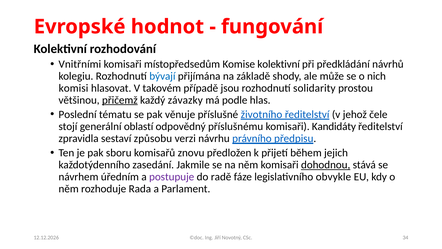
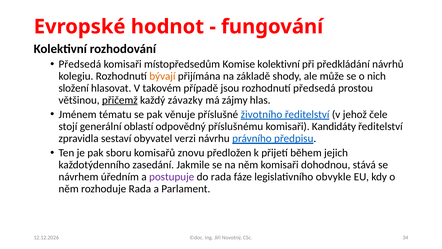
Vnitřními: Vnitřními -> Předsedá (80, 64)
bývají colour: blue -> orange (162, 76)
komisi: komisi -> složení (74, 88)
rozhodnutí solidarity: solidarity -> předsedá (314, 88)
podle: podle -> zájmy (235, 100)
Poslední: Poslední -> Jménem (78, 114)
způsobu: způsobu -> obyvatel (153, 138)
dohodnou underline: present -> none (326, 165)
do radě: radě -> rada (221, 176)
